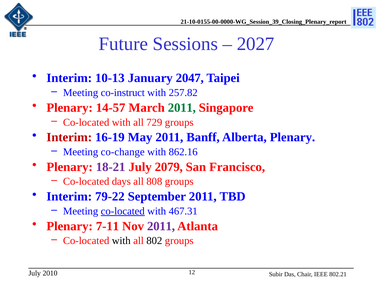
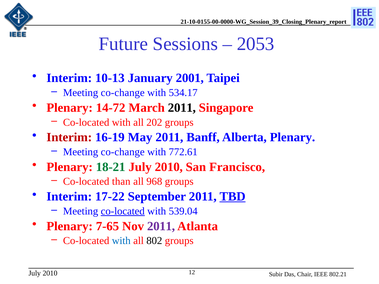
2027: 2027 -> 2053 (256, 44)
2047: 2047 -> 2001 (190, 78)
co-instruct: co-instruct -> co-change (123, 93)
257.82: 257.82 -> 534.17 (183, 93)
14-57: 14-57 -> 14-72 (111, 108)
2011 colour: green -> black (182, 108)
729: 729 -> 202 (154, 122)
862.16: 862.16 -> 772.61 (183, 152)
18-21 colour: purple -> green (111, 167)
2079: 2079 -> 2010 (169, 167)
days: days -> than (121, 182)
808: 808 -> 968 (154, 182)
79-22: 79-22 -> 17-22 (110, 197)
TBD underline: none -> present (233, 197)
467.31: 467.31 -> 539.04 (183, 211)
7-11: 7-11 -> 7-65 (107, 226)
with colour: black -> blue (121, 241)
